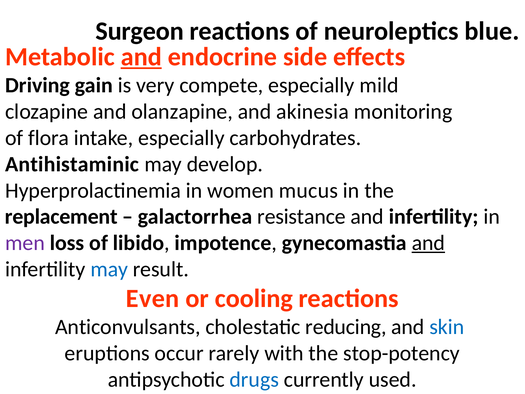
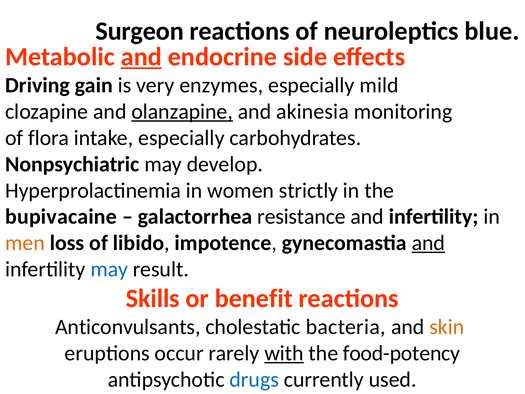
compete: compete -> enzymes (221, 85)
olanzapine underline: none -> present (182, 112)
Antihistaminic: Antihistaminic -> Nonpsychiatric (72, 164)
mucus: mucus -> strictly (309, 190)
replacement: replacement -> bupivacaine (61, 217)
men colour: purple -> orange (25, 243)
Even: Even -> Skills (153, 298)
cooling: cooling -> benefit (254, 298)
reducing: reducing -> bacteria (346, 327)
skin colour: blue -> orange (447, 327)
with underline: none -> present (284, 353)
stop-potency: stop-potency -> food-potency (402, 353)
